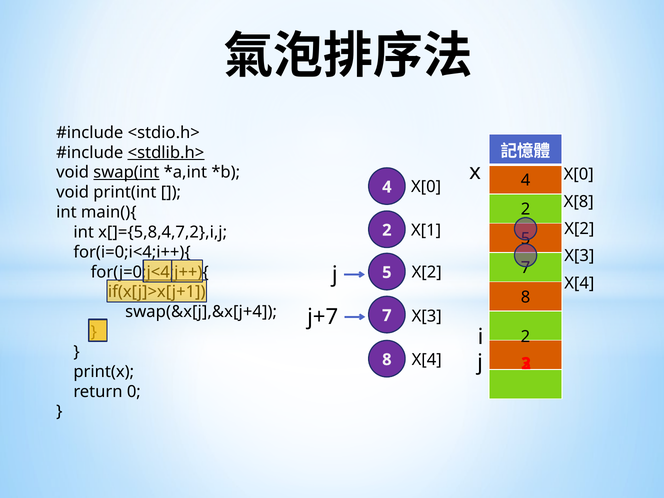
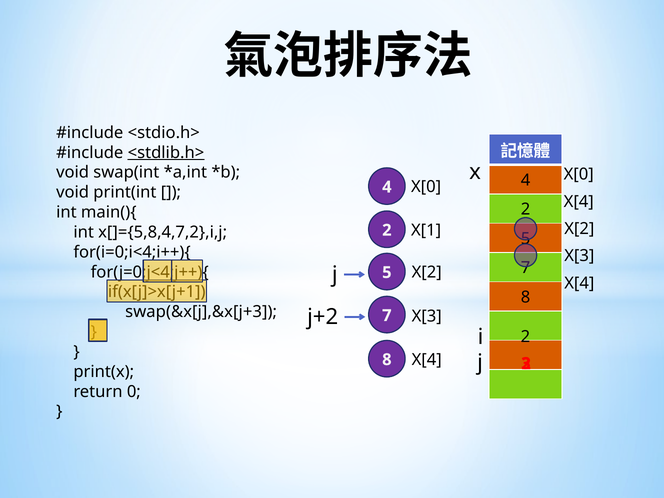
swap(int underline: present -> none (126, 172)
X[8: X[8 -> X[4 (579, 202)
swap(&x[j],&x[j+4: swap(&x[j],&x[j+4 -> swap(&x[j],&x[j+3 (201, 312)
j+7: j+7 -> j+2 (323, 317)
